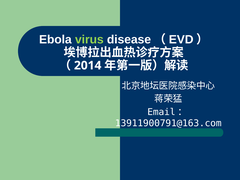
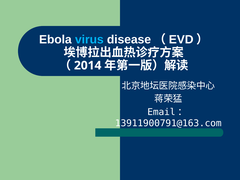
virus colour: light green -> light blue (89, 40)
